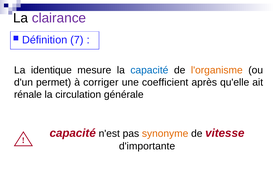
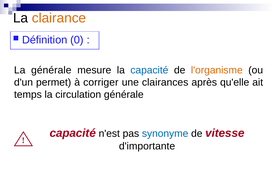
clairance colour: purple -> orange (59, 18)
7: 7 -> 0 (77, 40)
La identique: identique -> générale (51, 70)
coefficient: coefficient -> clairances (165, 82)
rénale: rénale -> temps (28, 95)
synonyme colour: orange -> blue (165, 134)
